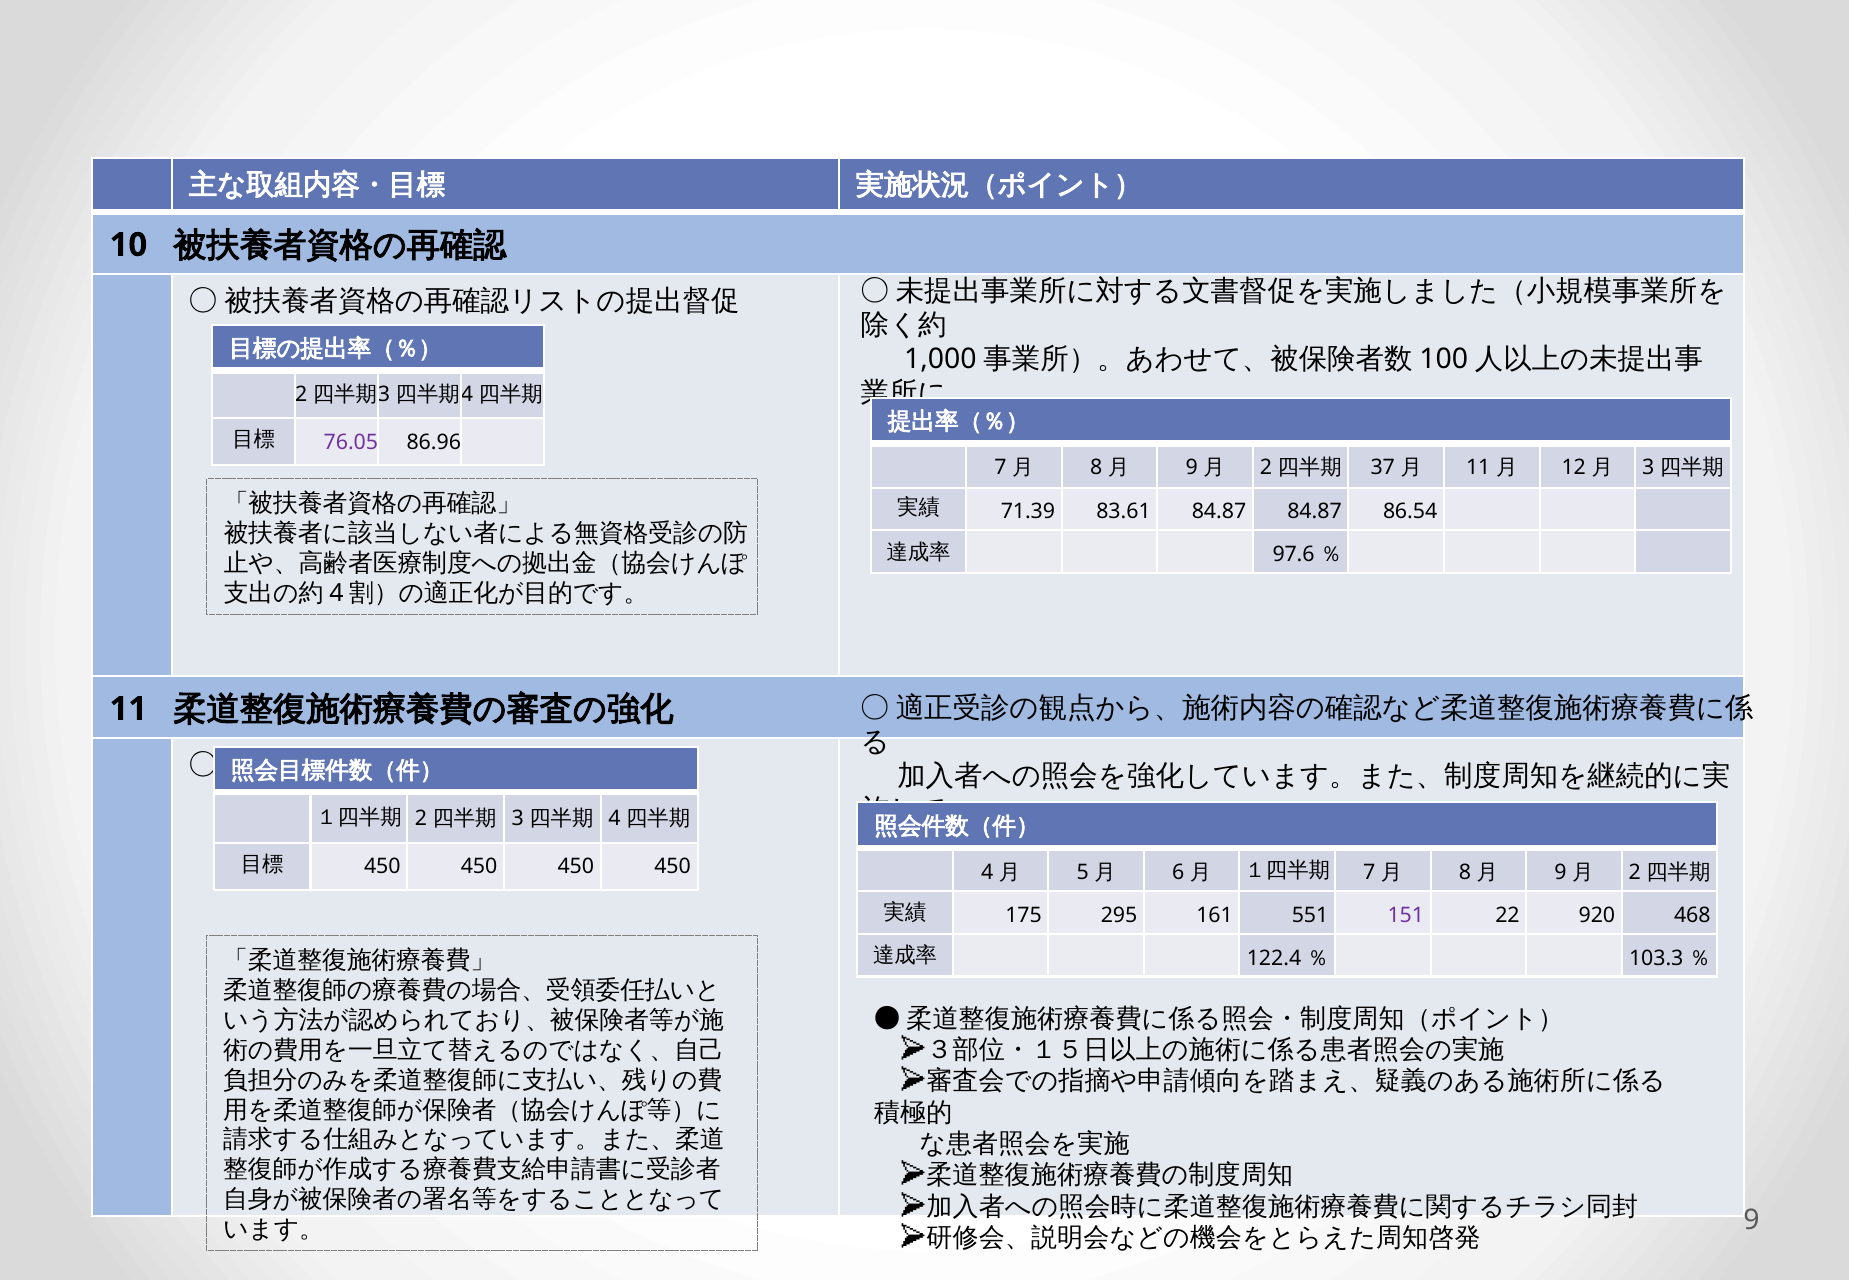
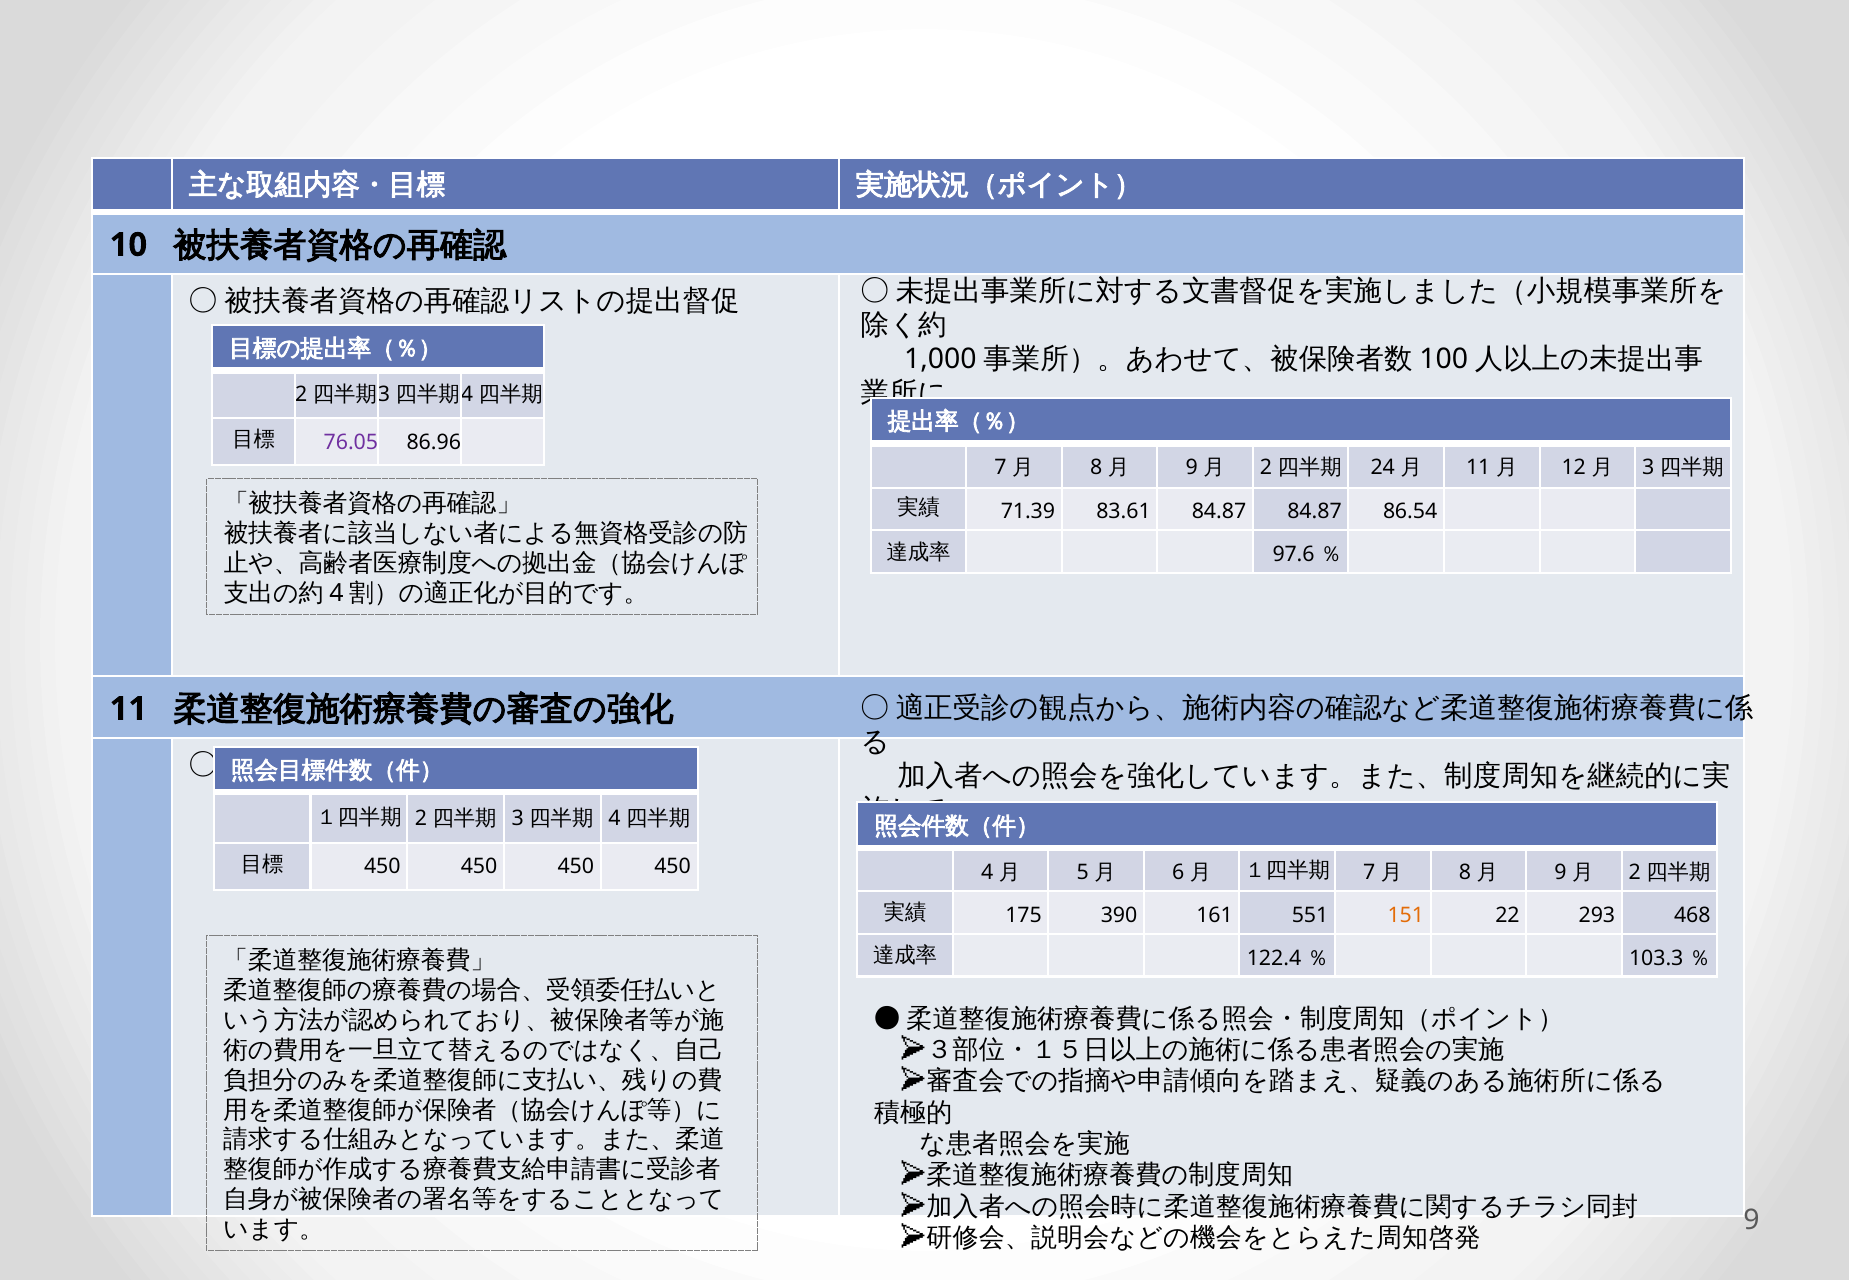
37: 37 -> 24 (1383, 468)
295: 295 -> 390 (1119, 915)
151 colour: purple -> orange (1406, 915)
920: 920 -> 293 (1597, 915)
